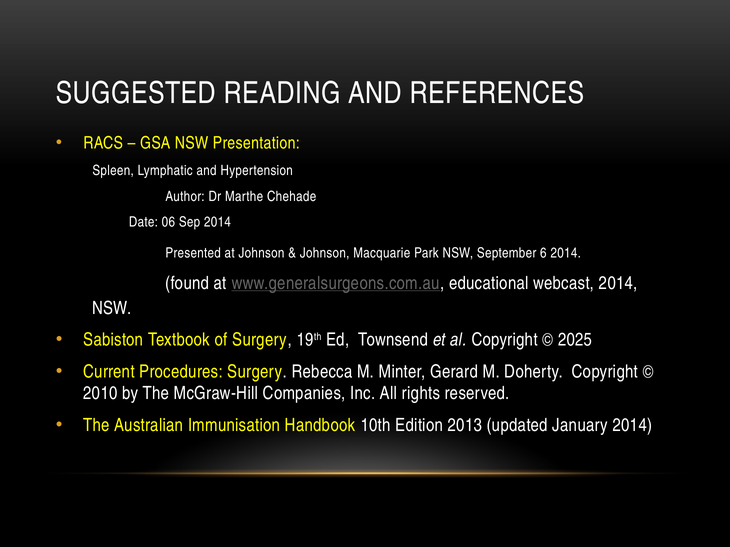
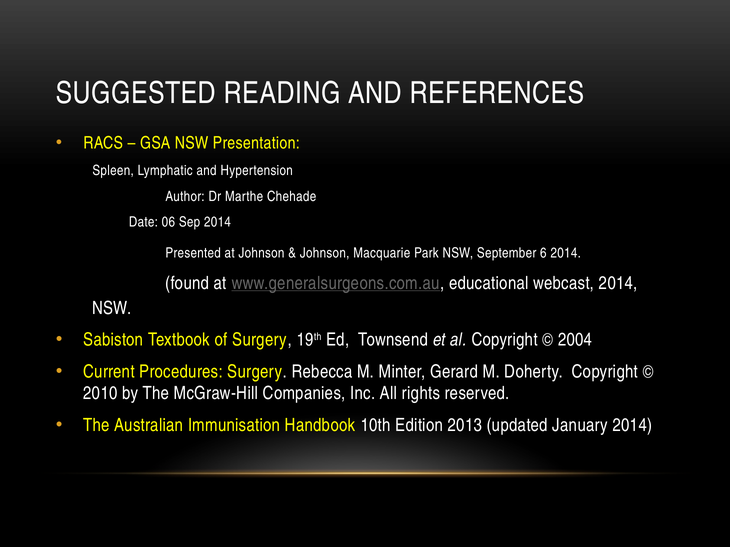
2025: 2025 -> 2004 (575, 340)
